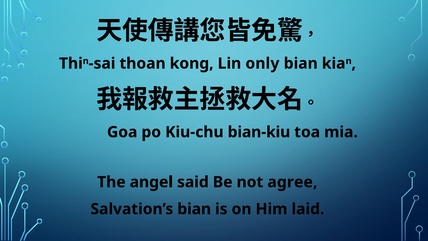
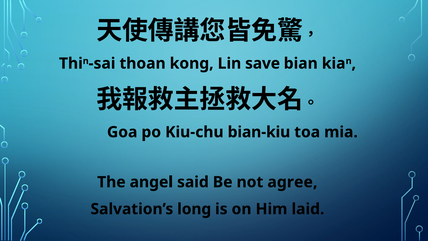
only: only -> save (263, 63)
Salvation’s bian: bian -> long (194, 209)
